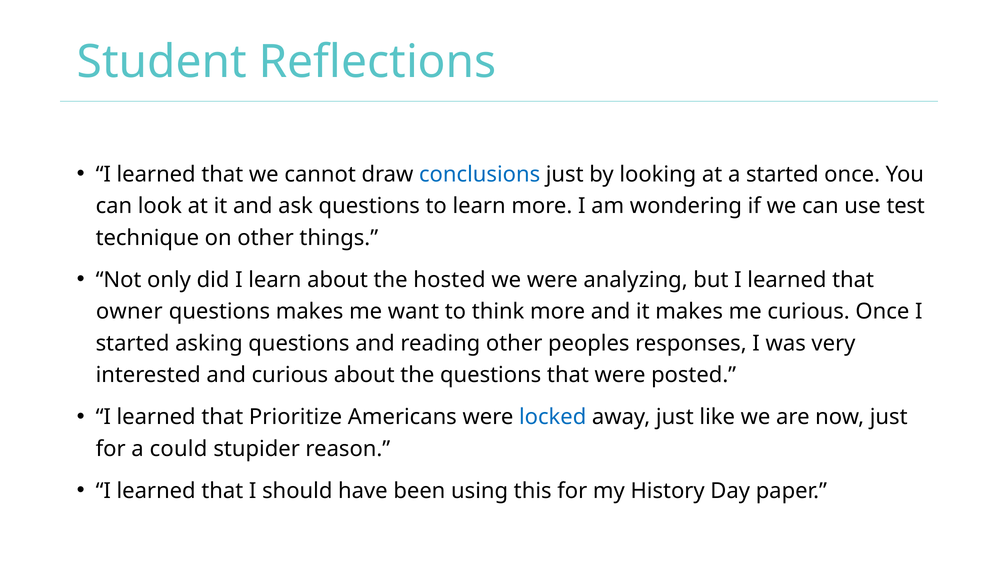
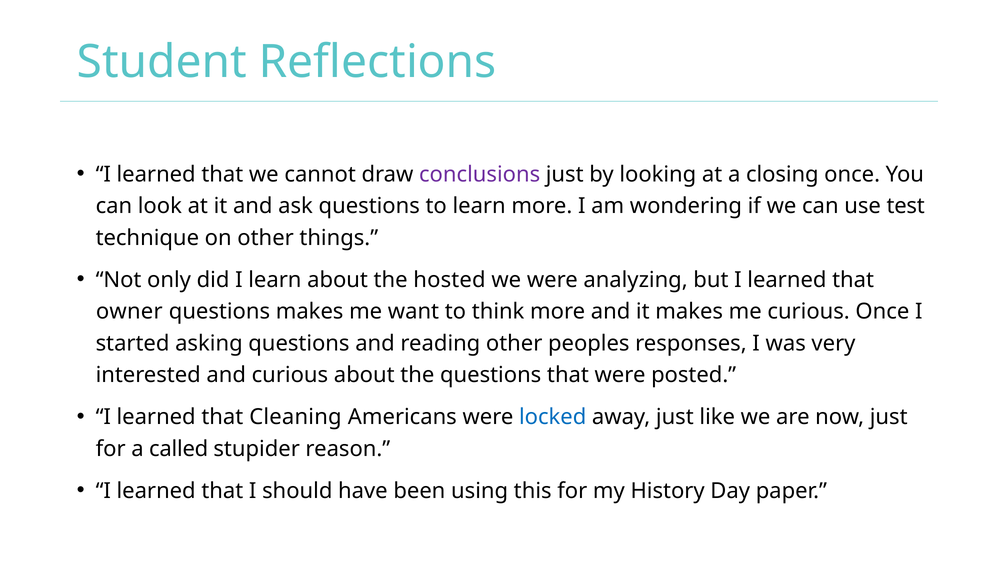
conclusions colour: blue -> purple (480, 175)
a started: started -> closing (782, 175)
Prioritize: Prioritize -> Cleaning (295, 417)
could: could -> called (179, 449)
